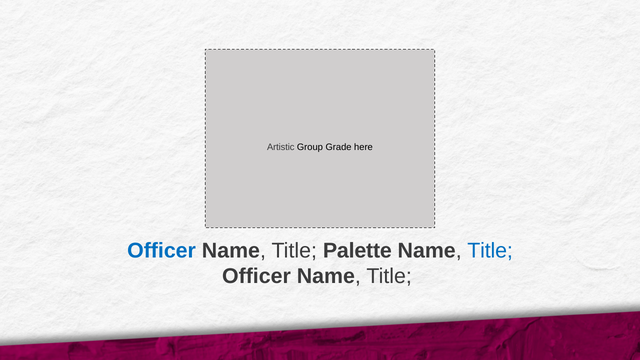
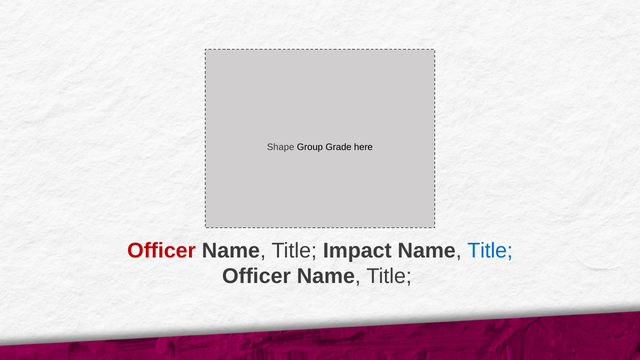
Artistic: Artistic -> Shape (281, 147)
Officer colour: blue -> red (162, 251)
Palette: Palette -> Impact (357, 251)
